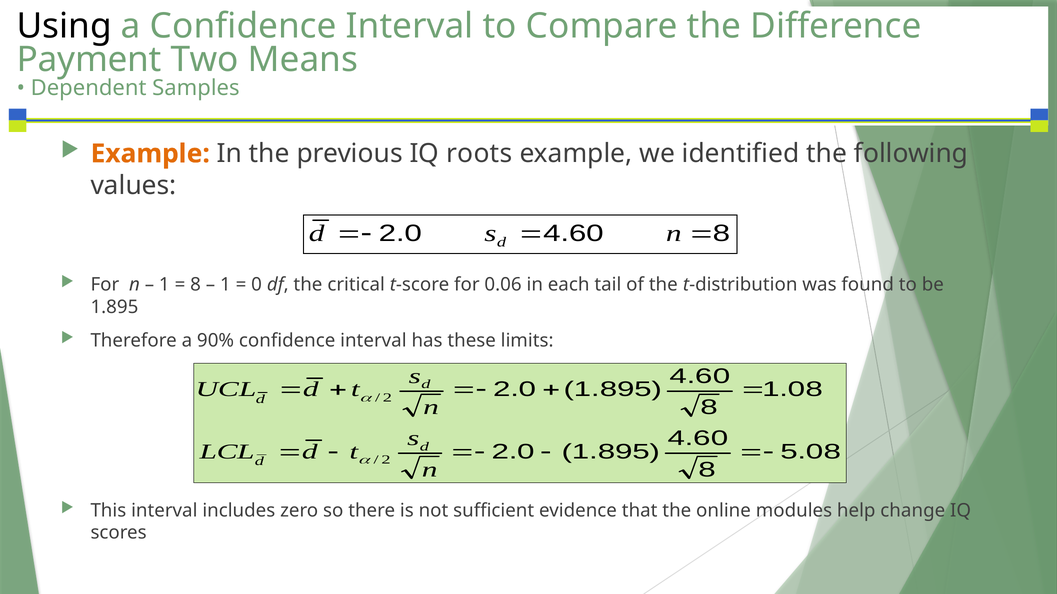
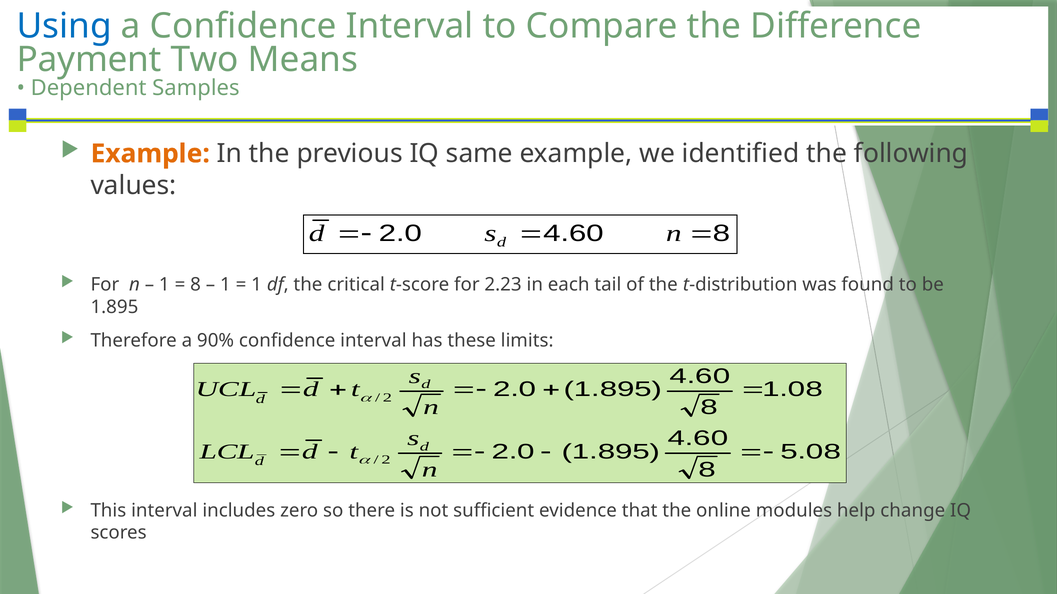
Using colour: black -> blue (64, 26)
roots: roots -> same (479, 154)
0: 0 -> 1 (257, 285)
0.06: 0.06 -> 2.23 (503, 285)
